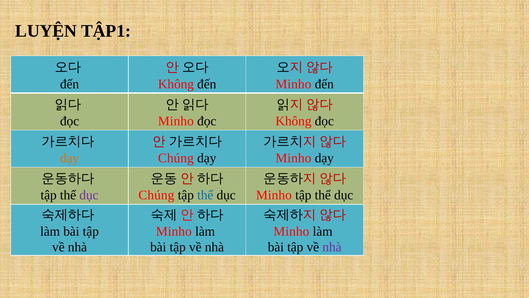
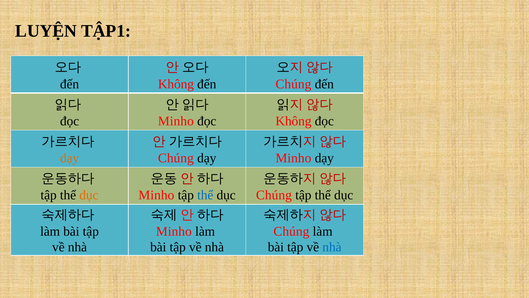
Minho: Minho -> Chúng (293, 84)
dục colour: purple -> orange (89, 195)
Chúng: Chúng -> Minho (156, 195)
Minho: Minho -> Chúng (274, 195)
Minho: Minho -> Chúng (291, 231)
nhà colour: purple -> blue (332, 247)
